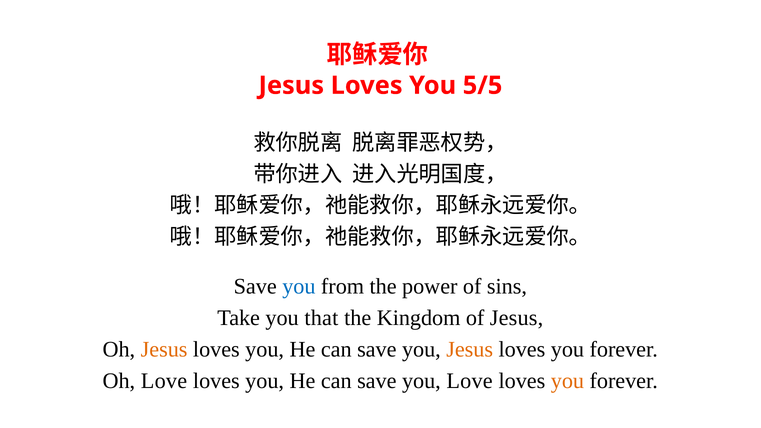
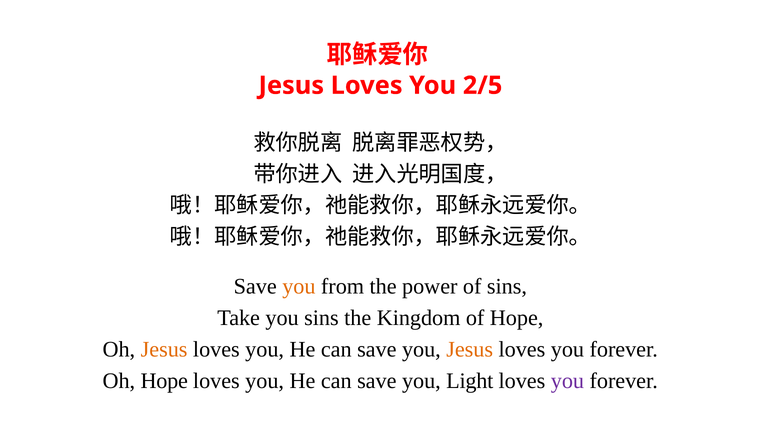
5/5: 5/5 -> 2/5 (483, 85)
you colour: blue -> orange (299, 287)
you that: that -> sins (321, 318)
of Jesus: Jesus -> Hope (517, 318)
Oh Love: Love -> Hope (164, 381)
you Love: Love -> Light (470, 381)
you colour: orange -> purple (567, 381)
